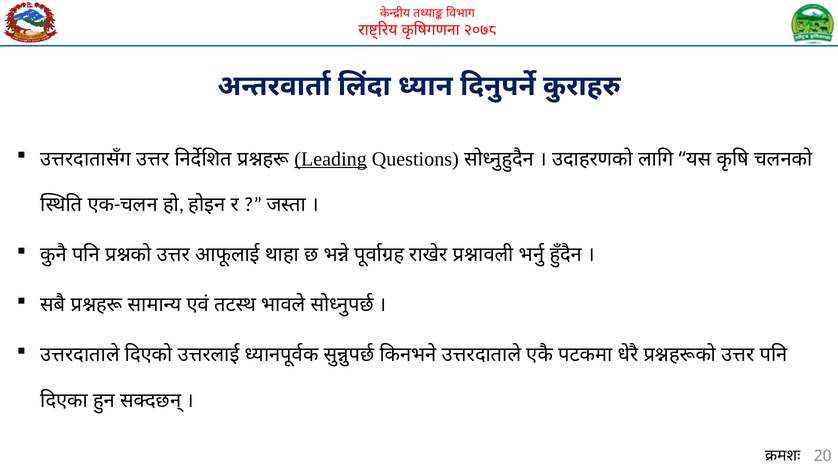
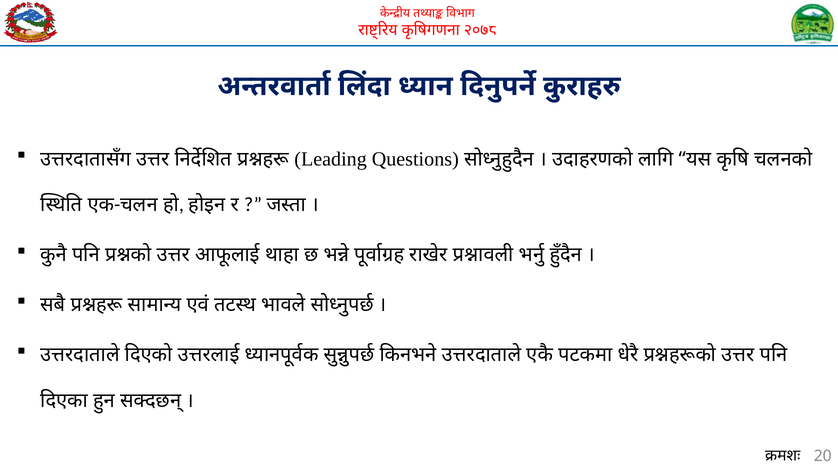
Leading underline: present -> none (331, 159)
